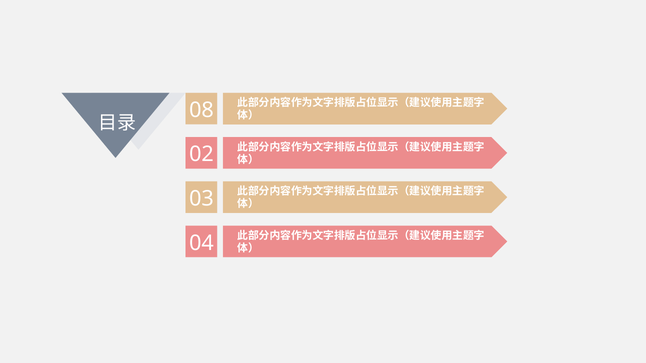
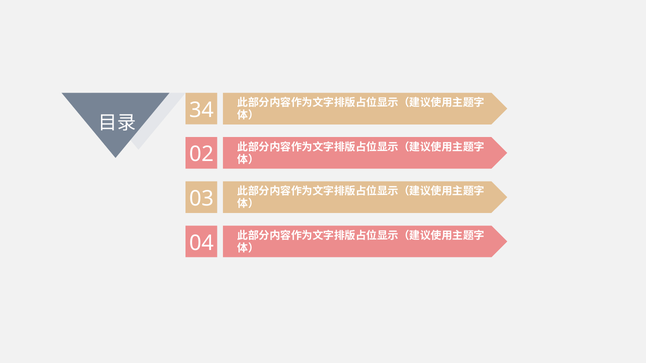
08: 08 -> 34 (201, 110)
